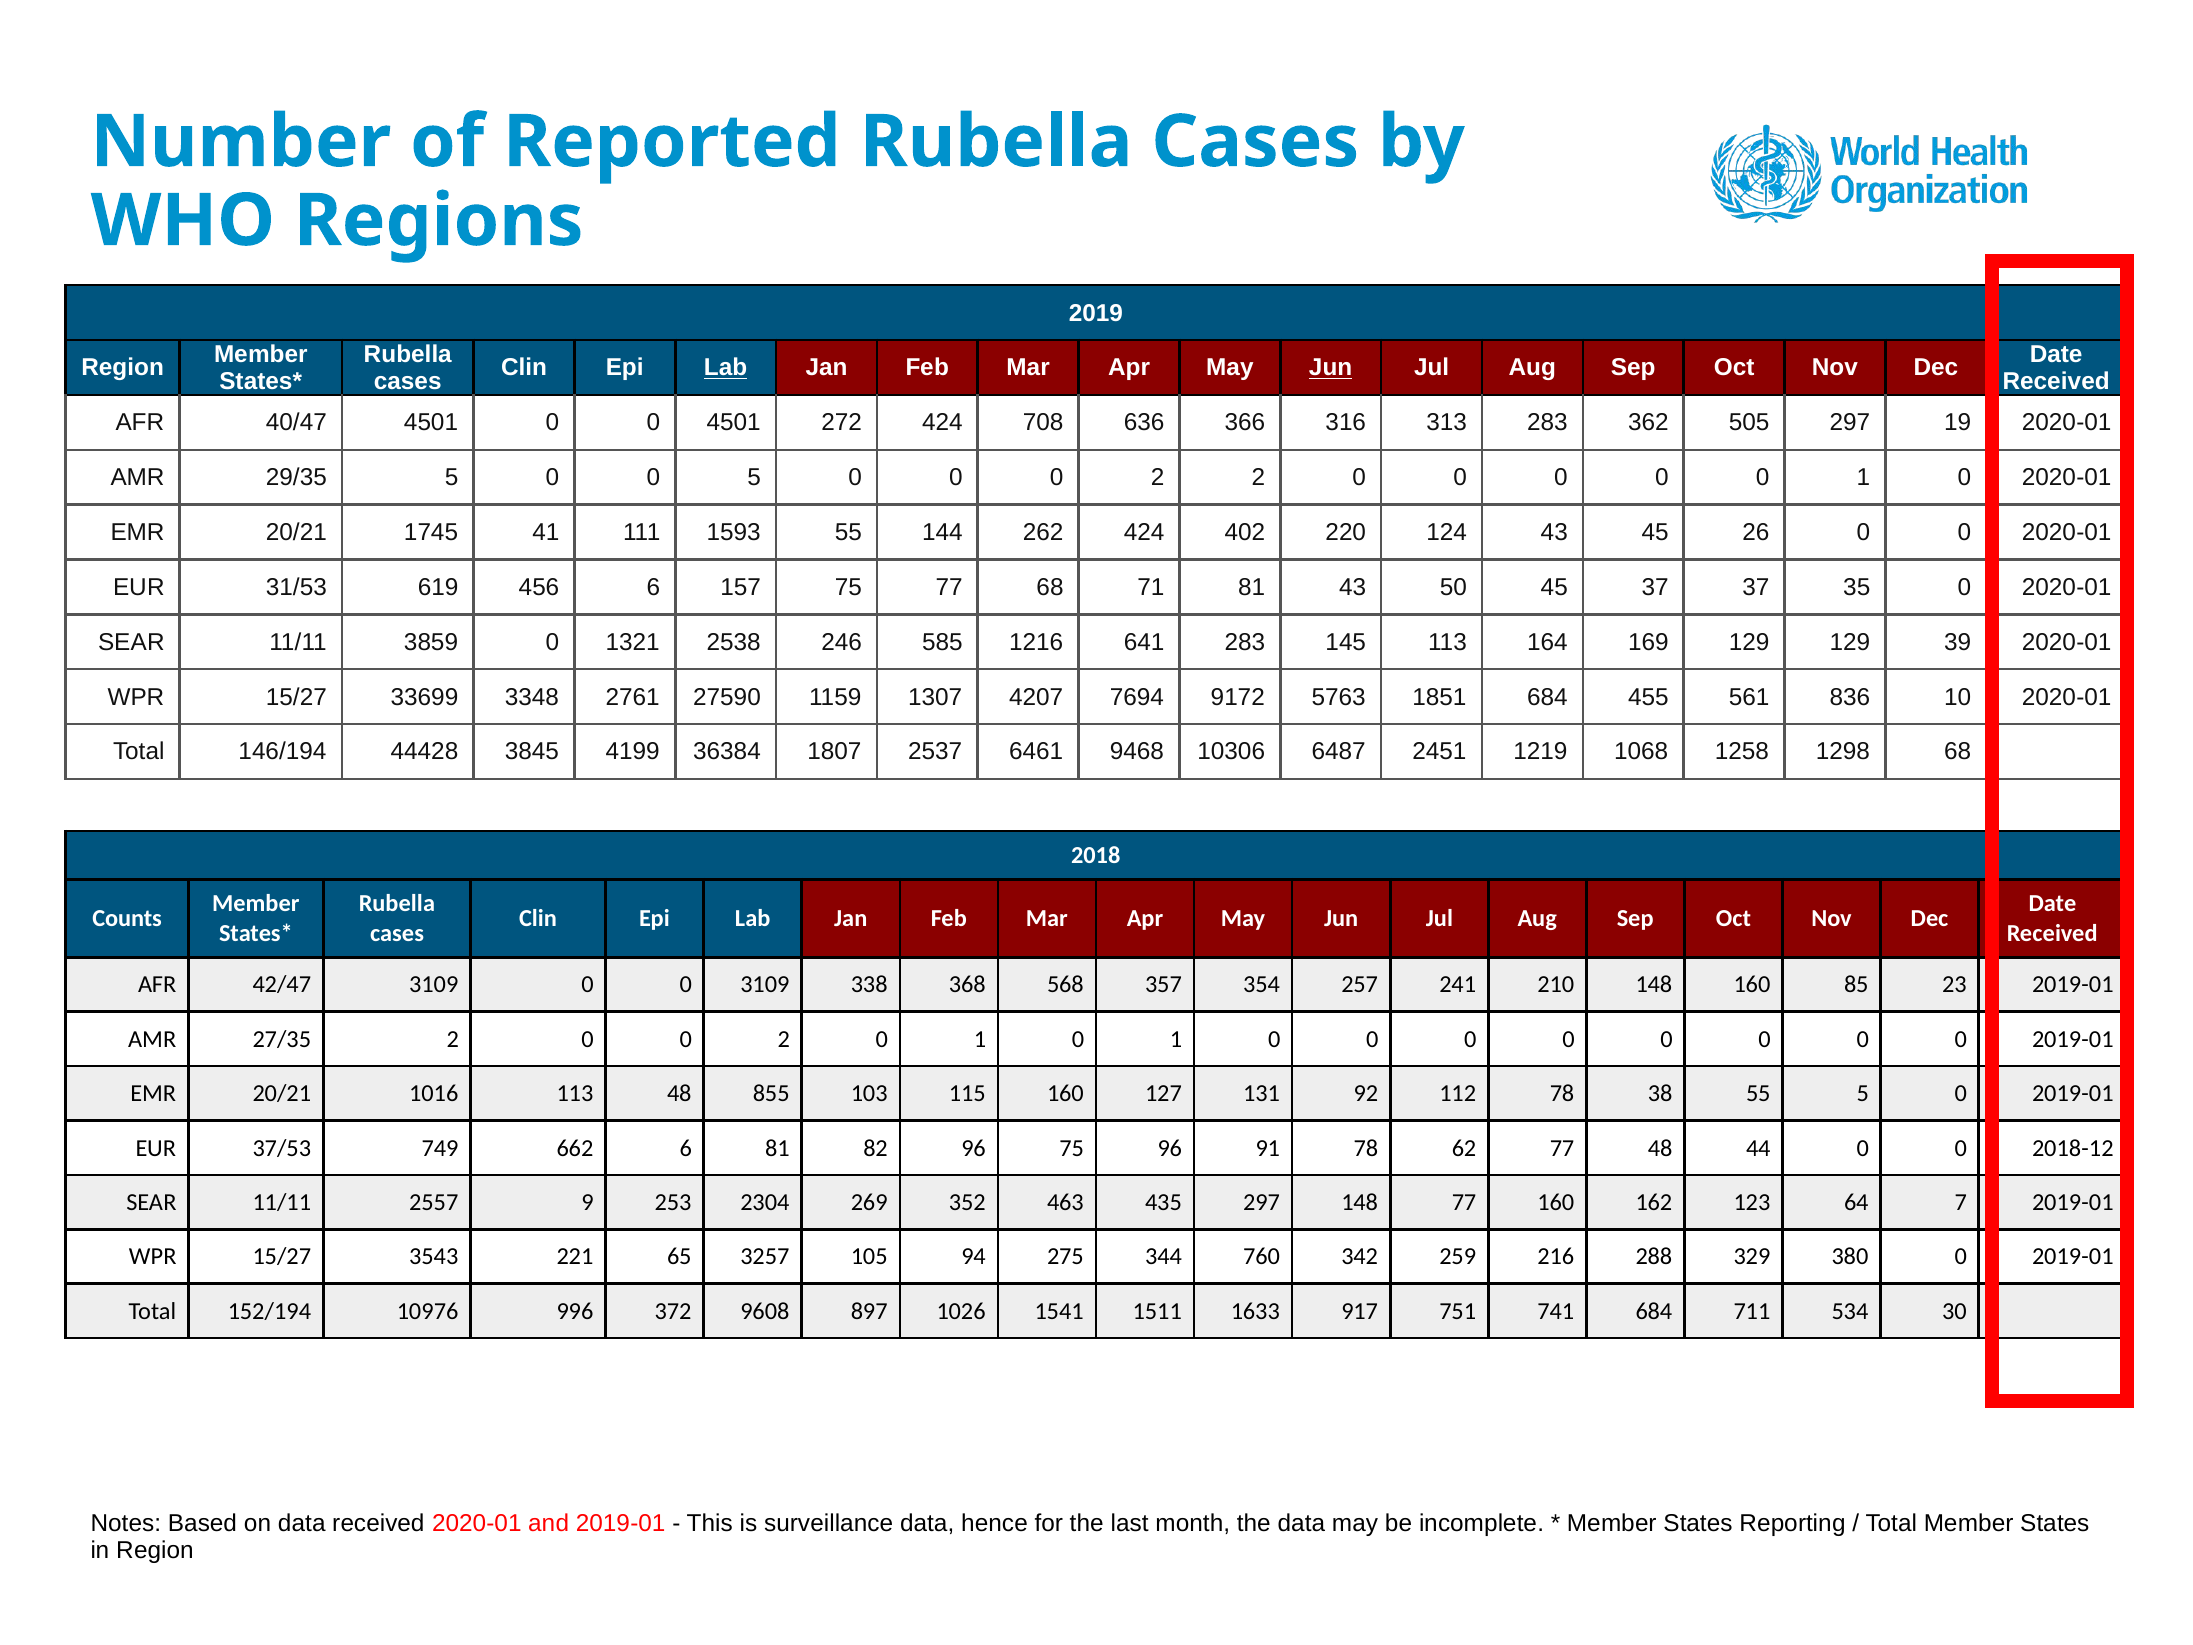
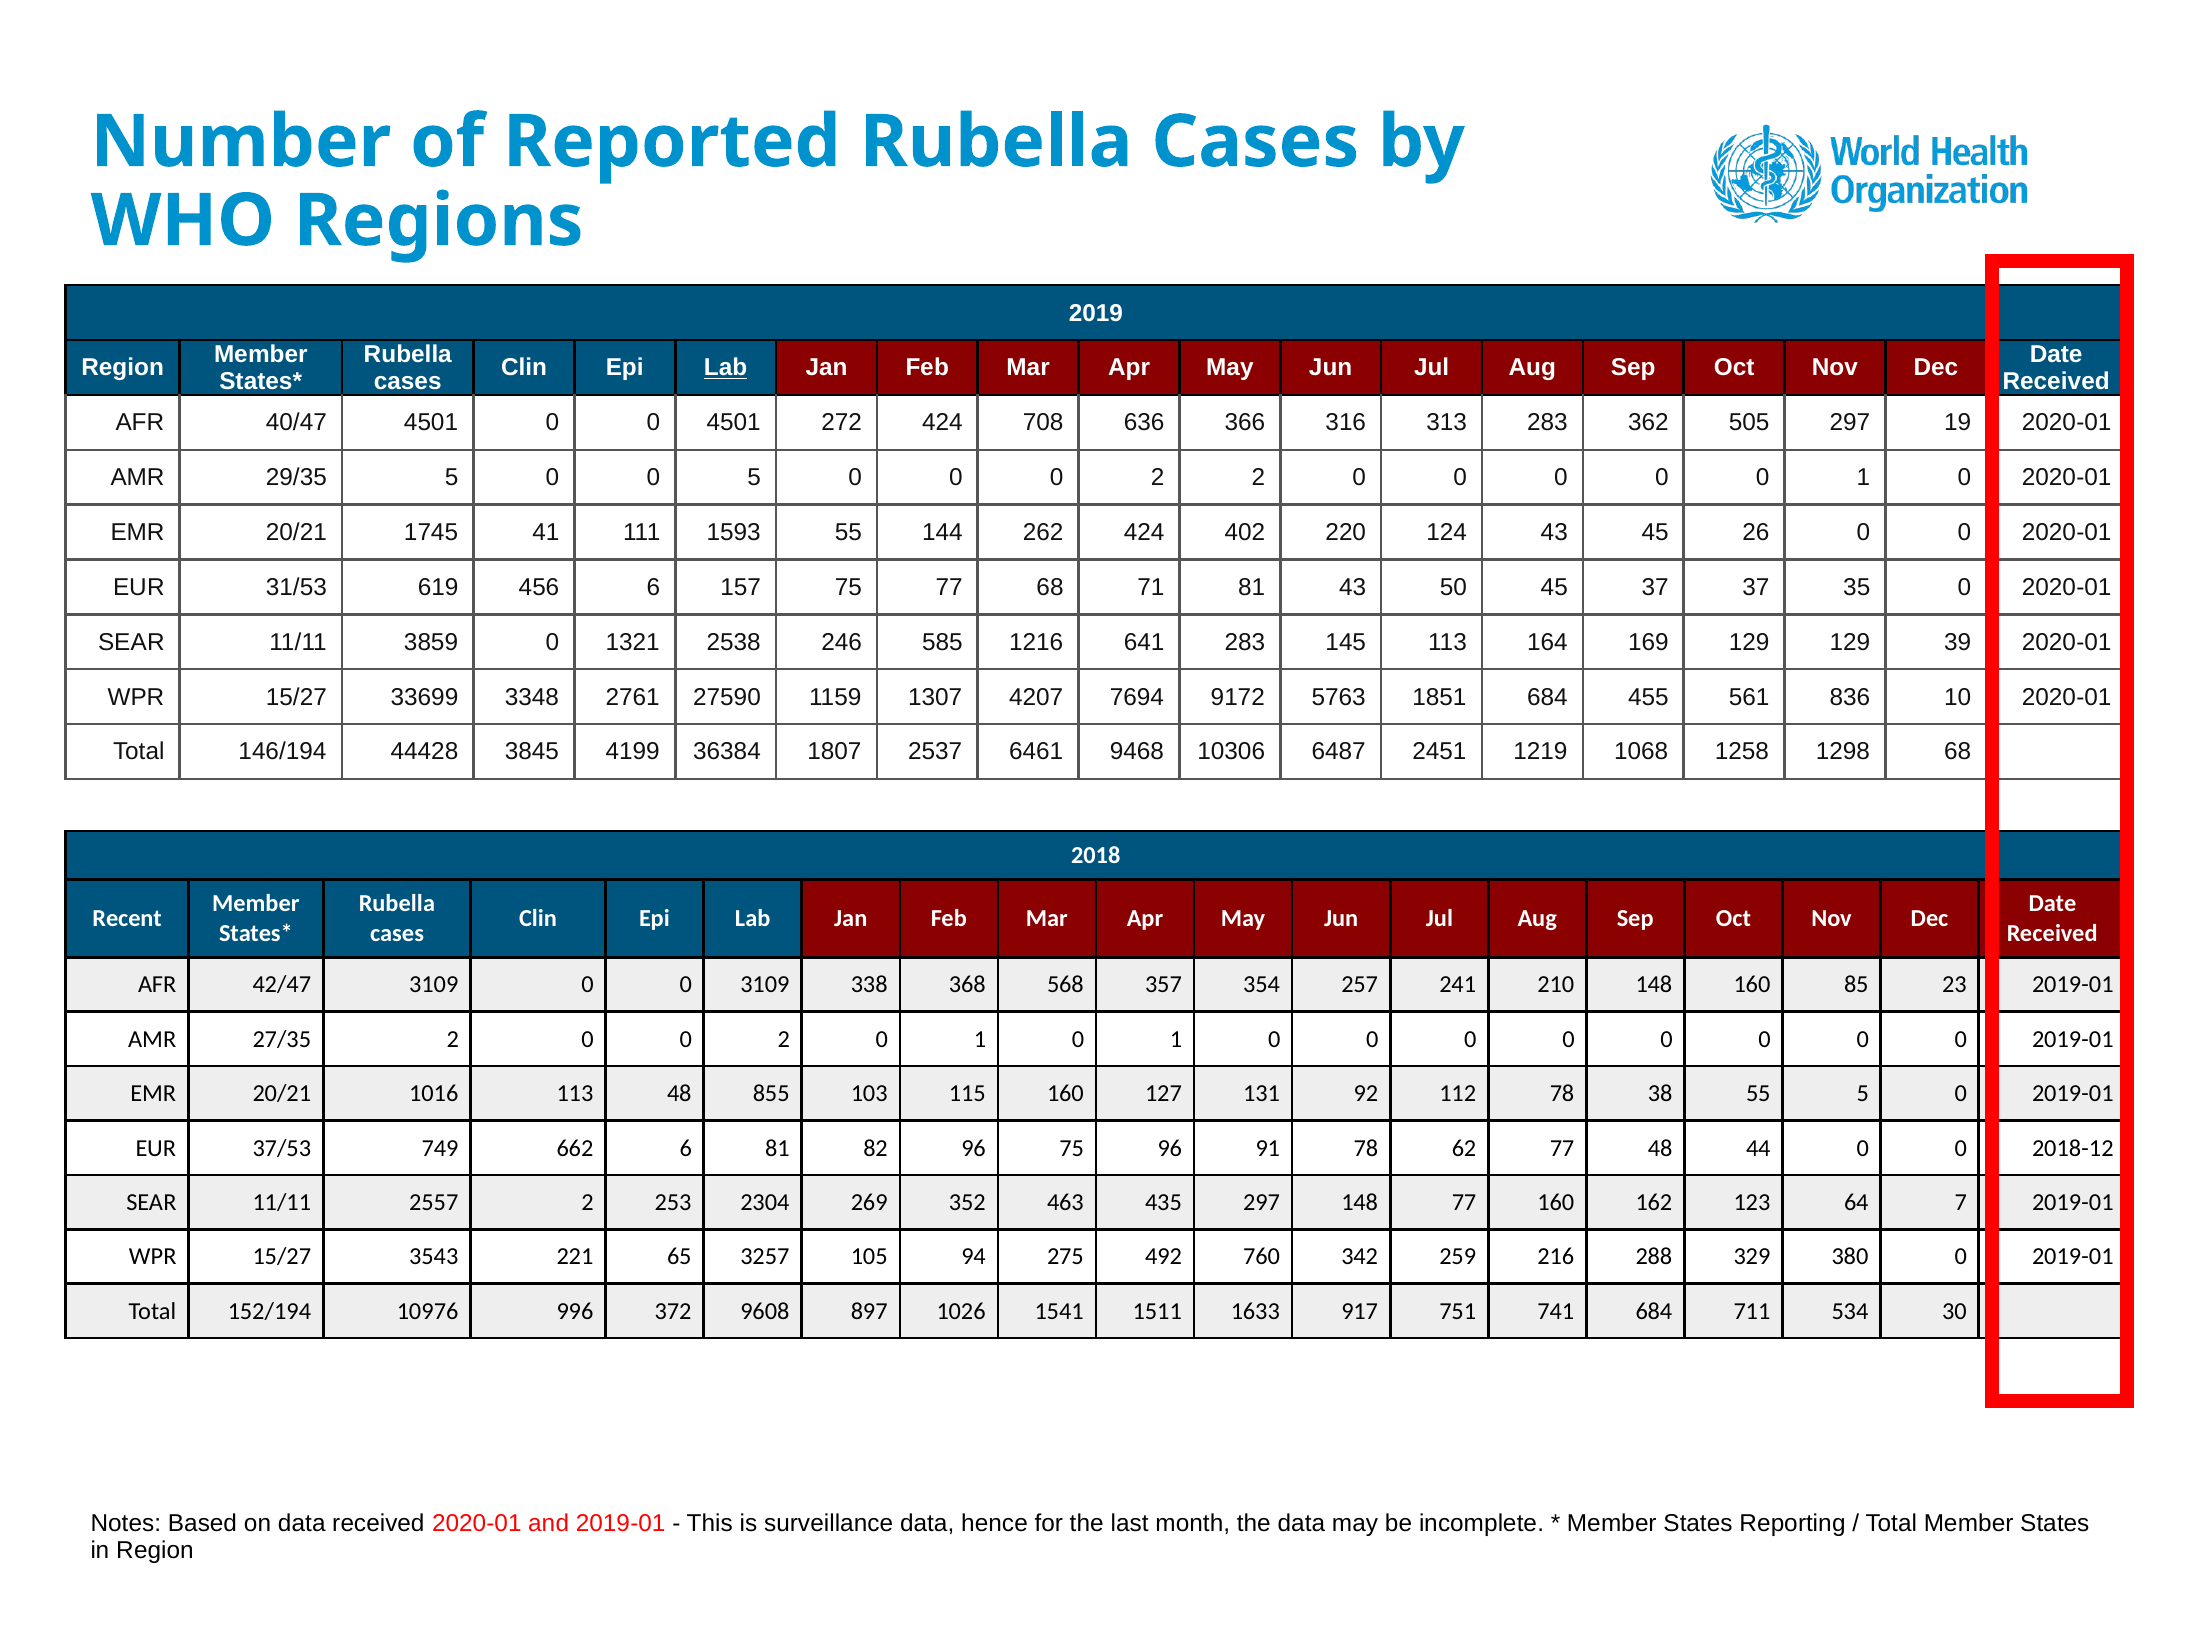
Jun underline: present -> none (1331, 368)
Counts: Counts -> Recent (127, 919)
2557 9: 9 -> 2 (588, 1202)
344: 344 -> 492 (1164, 1257)
